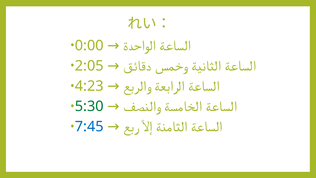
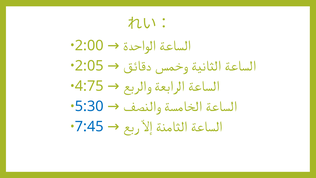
0:00: 0:00 -> 2:00 (89, 45)
4:23: 4:23 -> 4:75 (89, 86)
5:30 colour: green -> blue (89, 106)
